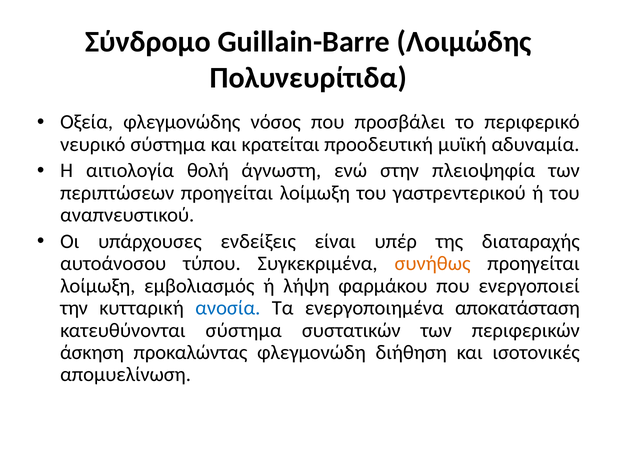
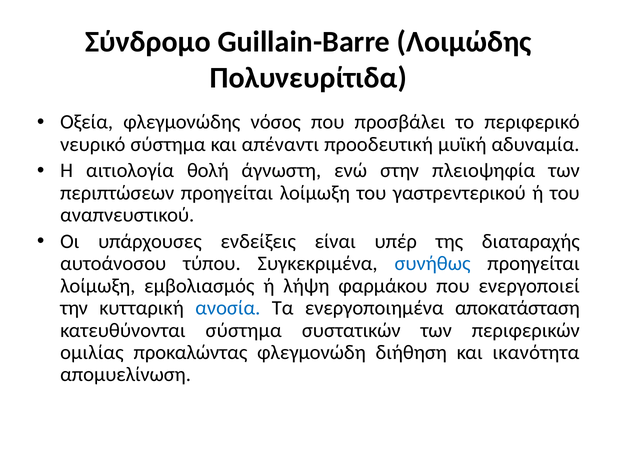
κρατείται: κρατείται -> απέναντι (280, 144)
συνήθως colour: orange -> blue (433, 263)
άσκηση: άσκηση -> ομιλίας (92, 352)
ισοτονικές: ισοτονικές -> ικανότητα (536, 352)
